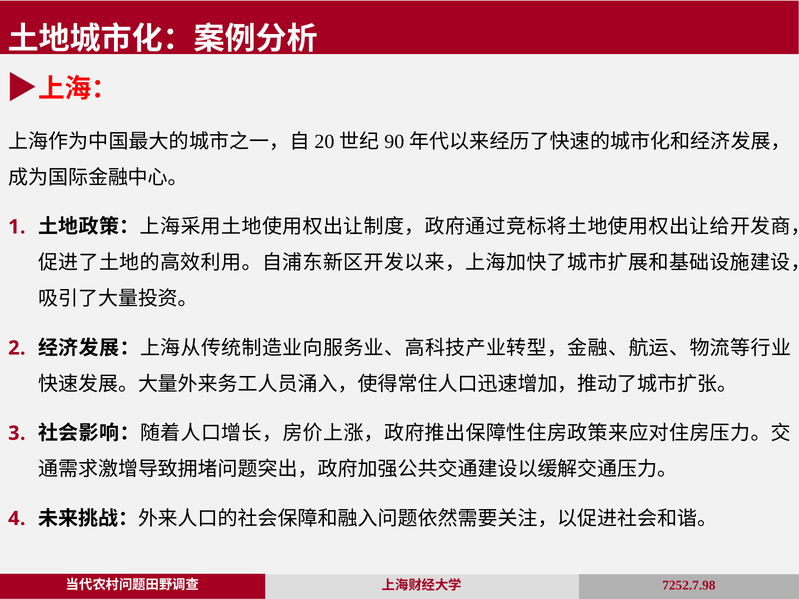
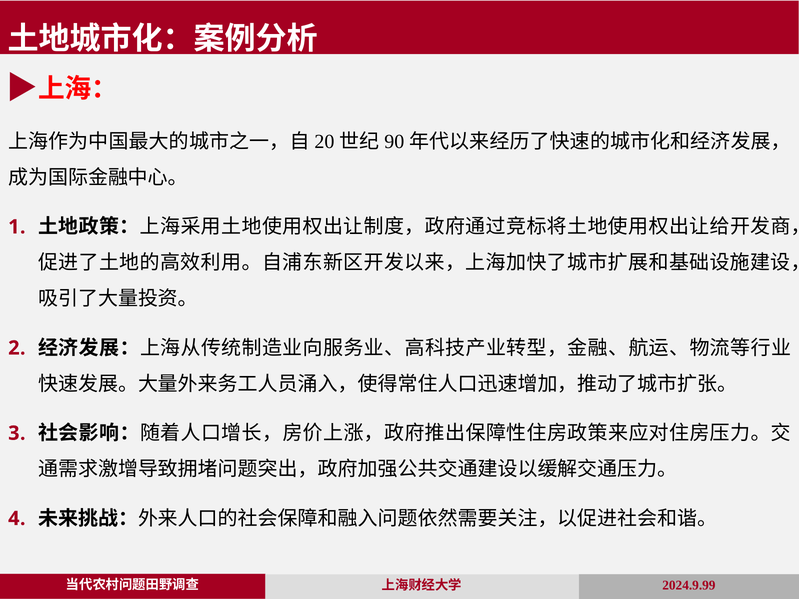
7252.7.98: 7252.7.98 -> 2024.9.99 (689, 586)
